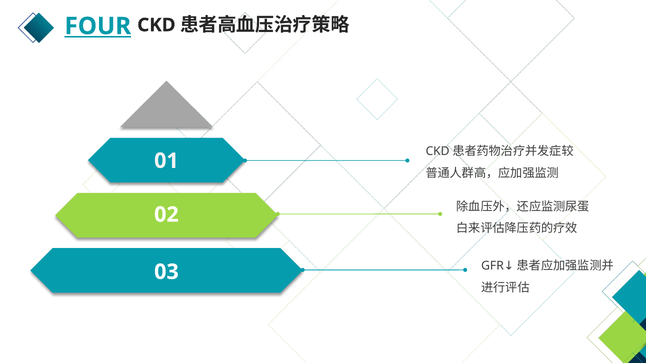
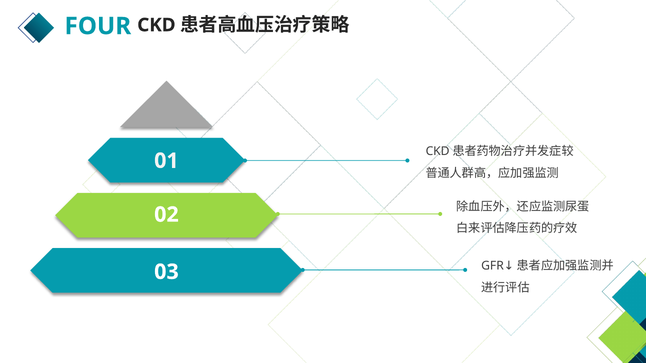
FOUR underline: present -> none (98, 26)
